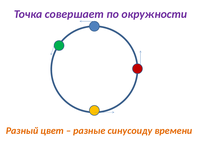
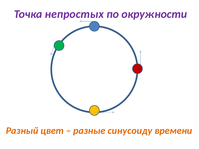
совершает: совершает -> непростых (74, 14)
